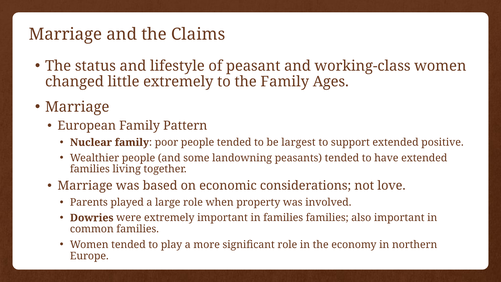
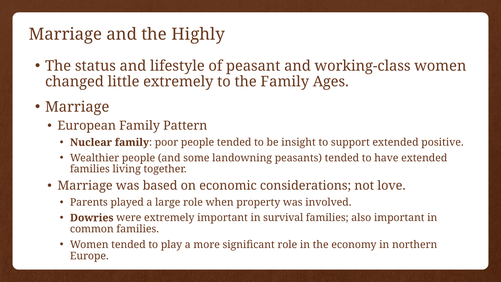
Claims: Claims -> Highly (198, 34)
largest: largest -> insight (298, 142)
in families: families -> survival (283, 218)
